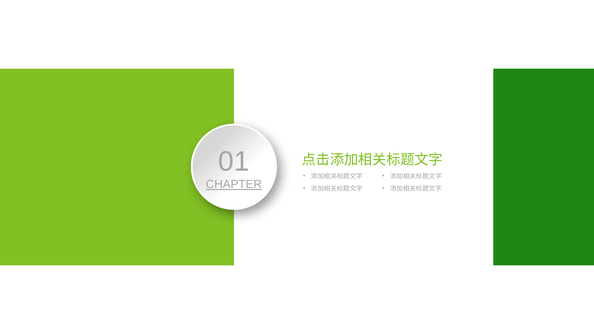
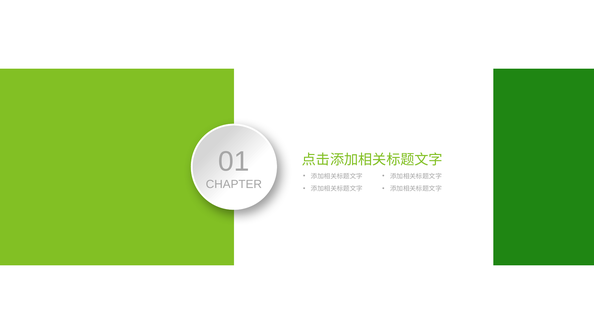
CHAPTER underline: present -> none (234, 185)
